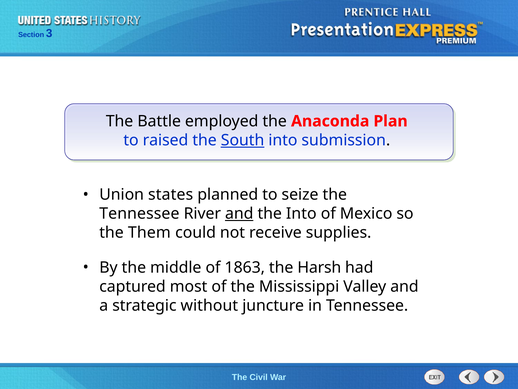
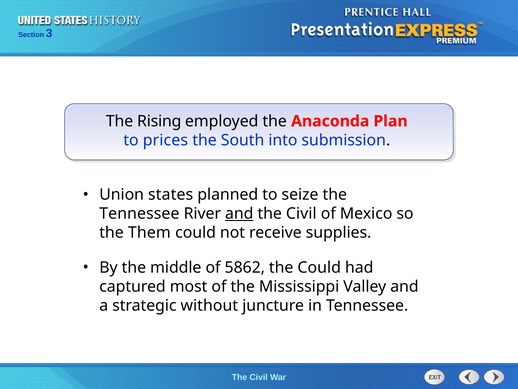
Battle: Battle -> Rising (159, 121)
raised: raised -> prices (165, 140)
South underline: present -> none (243, 140)
Into: Into -> Civil (301, 213)
1863: 1863 -> 5862 (245, 267)
the Harsh: Harsh -> Could (319, 267)
